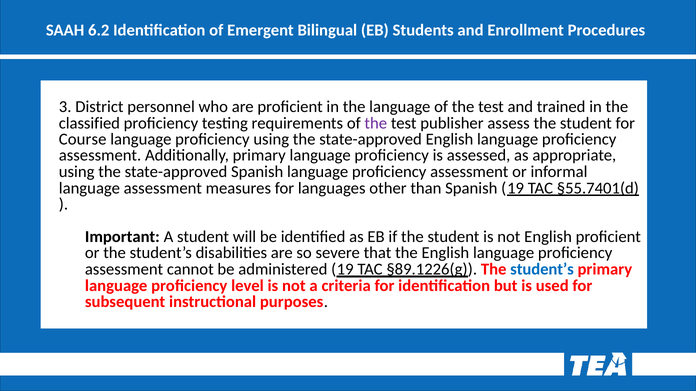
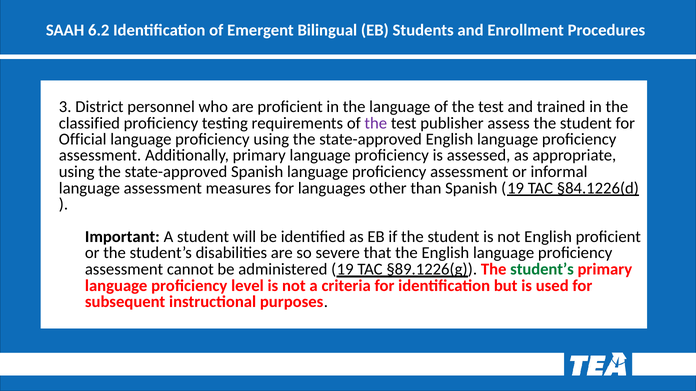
Course: Course -> Official (83, 139)
§55.7401(d: §55.7401(d -> §84.1226(d (598, 188)
student’s colour: blue -> green (542, 270)
